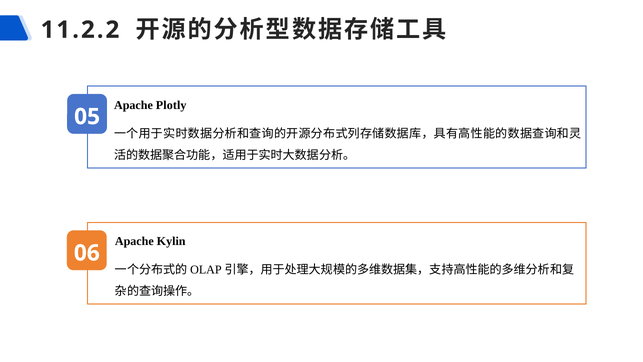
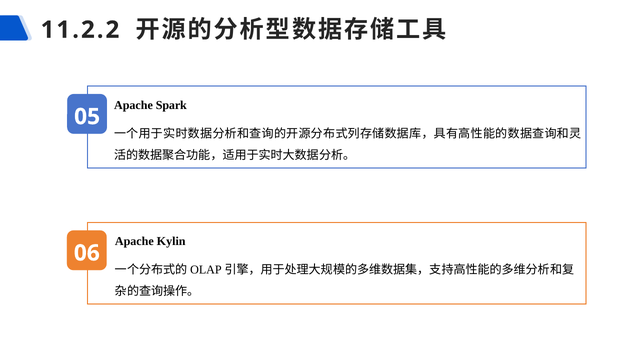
Plotly: Plotly -> Spark (171, 105)
